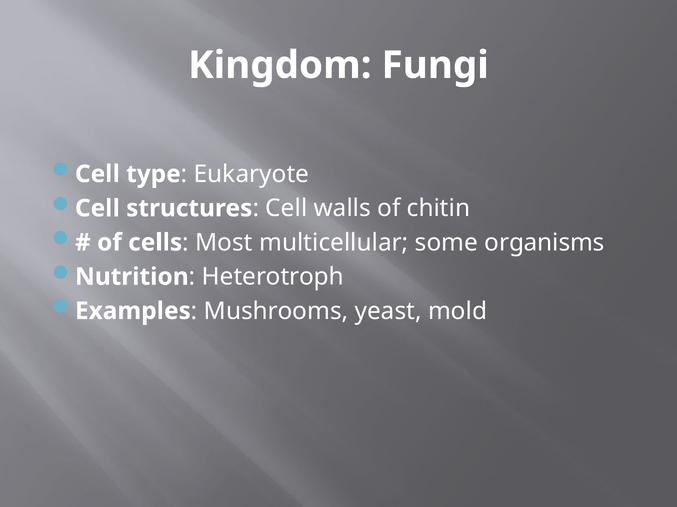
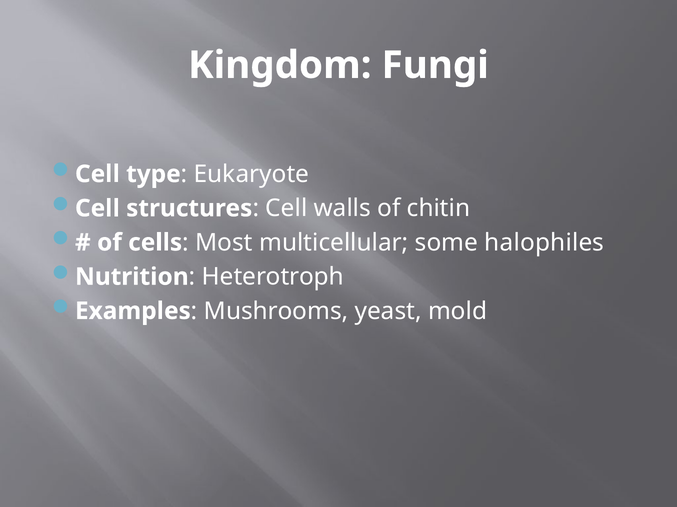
organisms: organisms -> halophiles (544, 243)
